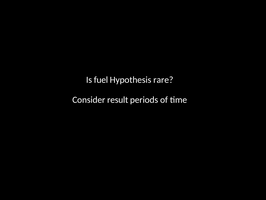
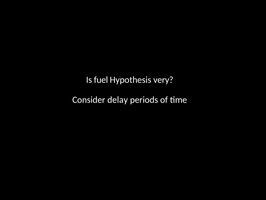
rare: rare -> very (163, 80)
result: result -> delay (118, 100)
